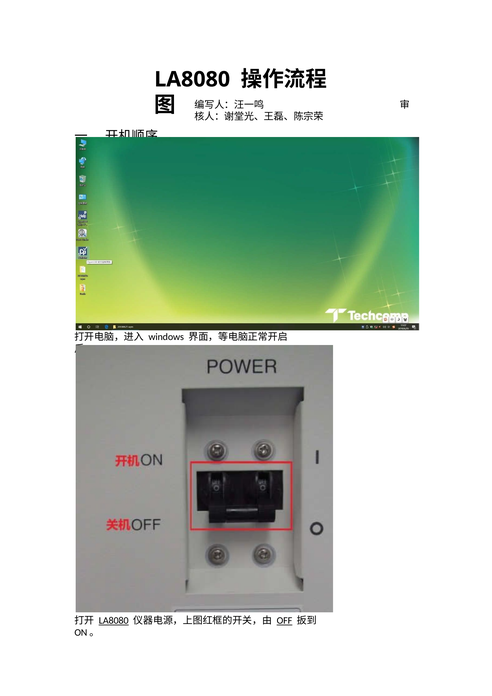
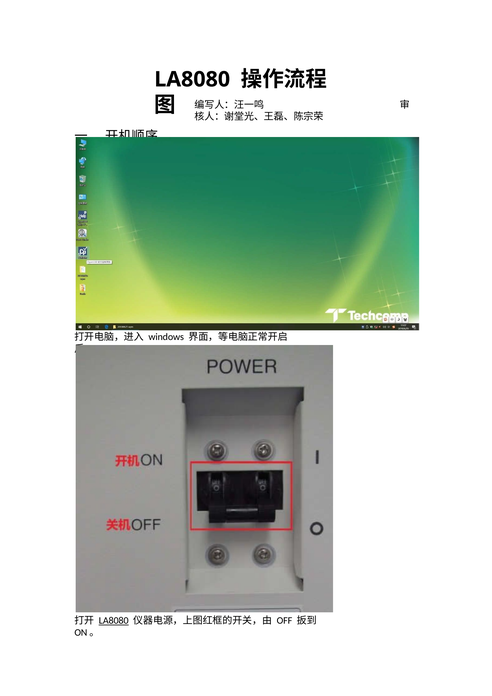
OFF underline: present -> none (285, 621)
